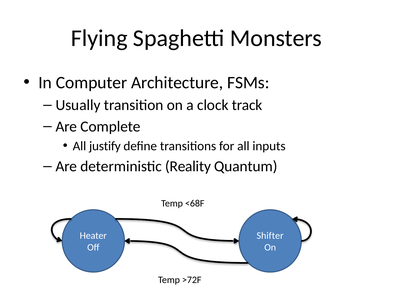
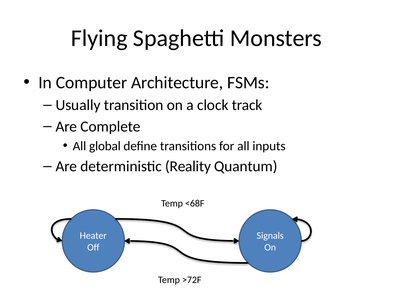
justify: justify -> global (105, 146)
Shifter: Shifter -> Signals (270, 235)
